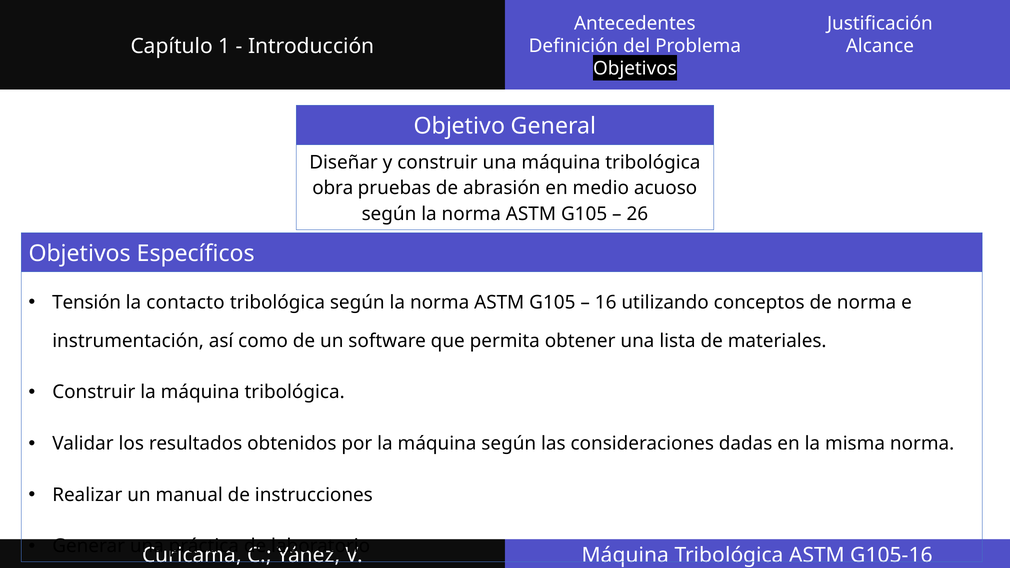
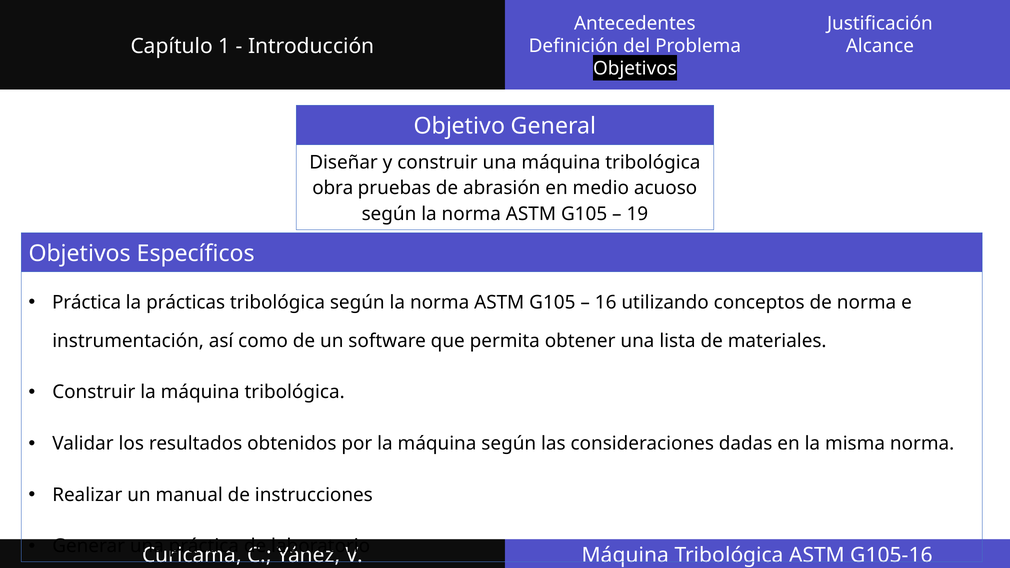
26: 26 -> 19 (637, 214)
Tensión: Tensión -> Práctica (87, 302)
contacto: contacto -> prácticas (186, 302)
